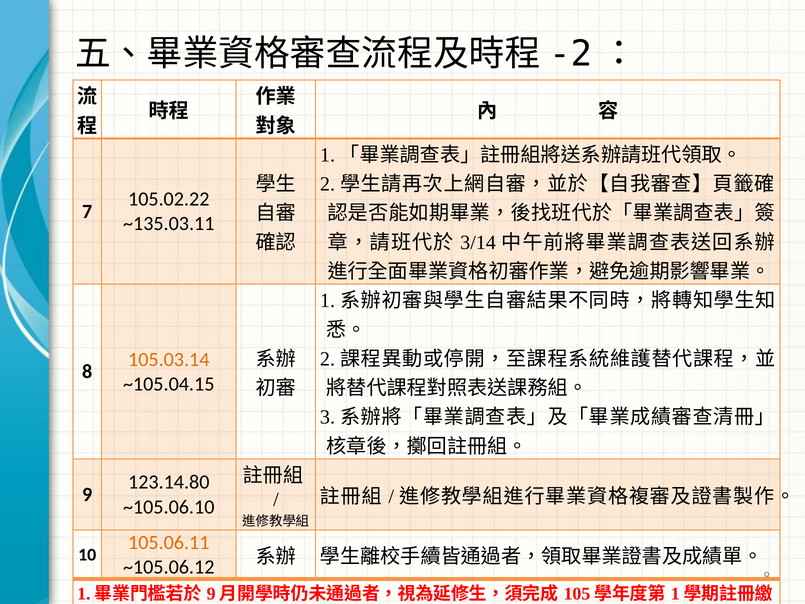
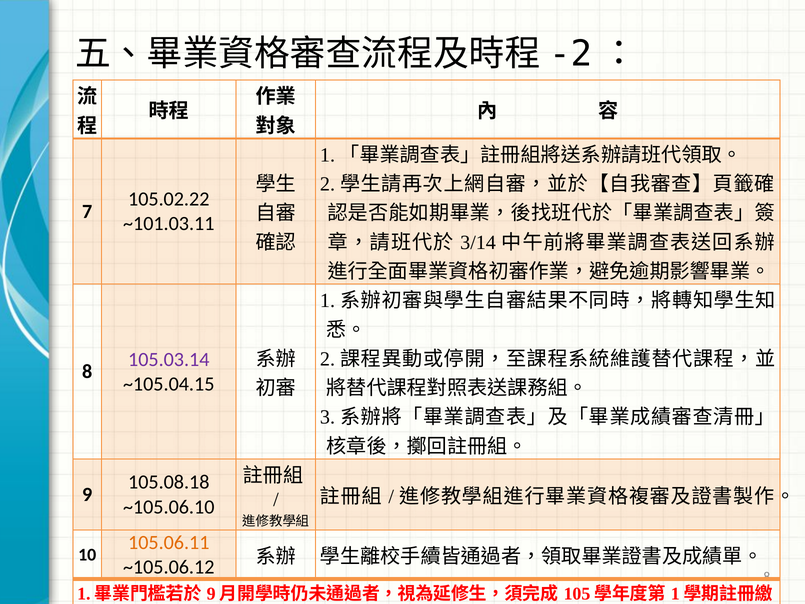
~135.03.11: ~135.03.11 -> ~101.03.11 (169, 224)
105.03.14 colour: orange -> purple (169, 359)
123.14.80: 123.14.80 -> 105.08.18 (169, 482)
